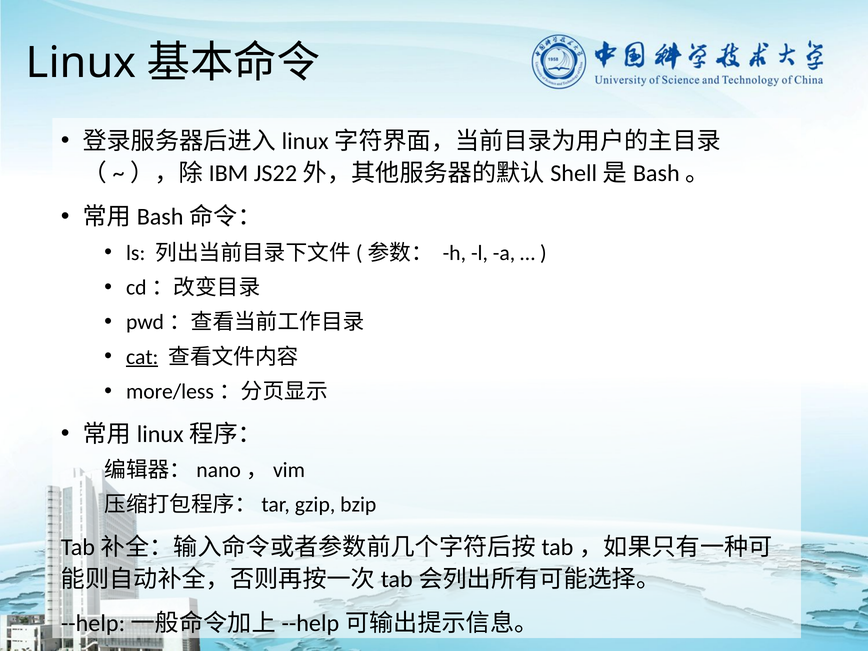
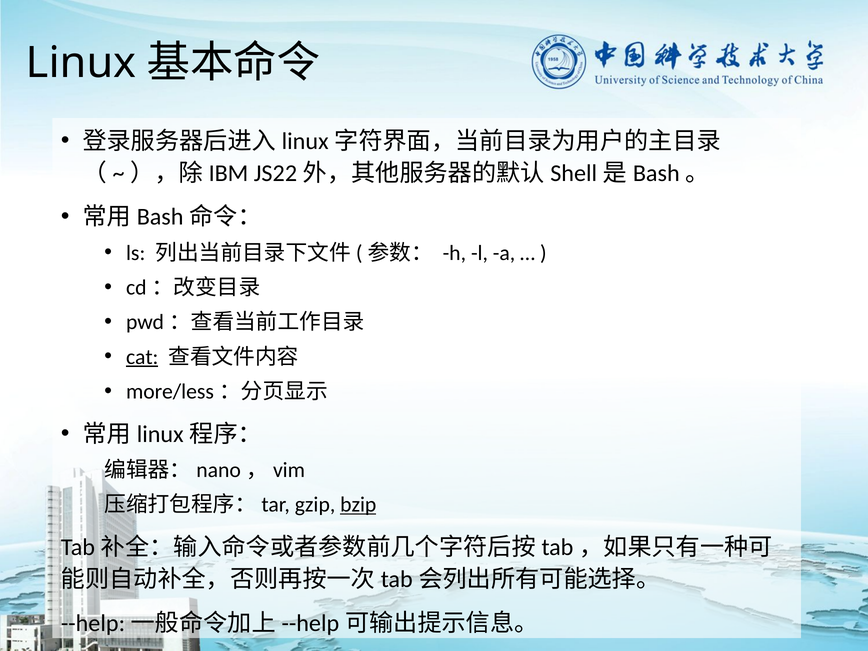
bzip underline: none -> present (358, 505)
